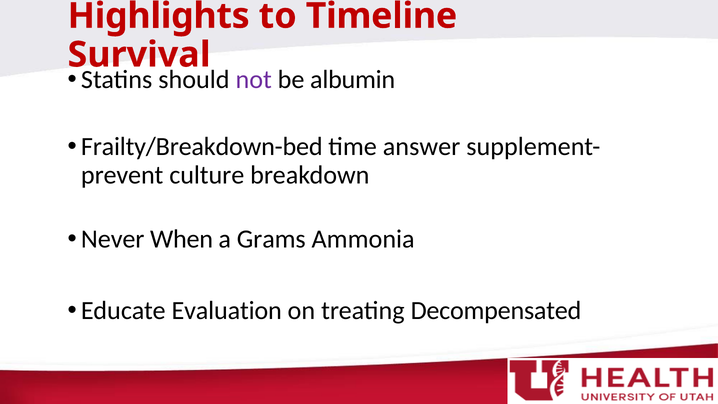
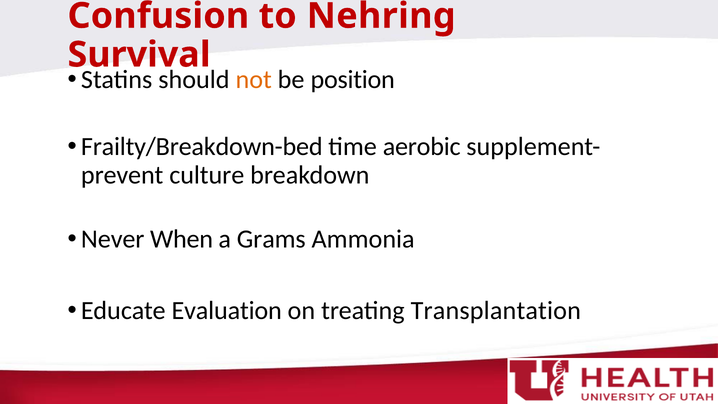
Highlights: Highlights -> Confusion (158, 16)
Timeline: Timeline -> Nehring (381, 16)
not colour: purple -> orange (254, 79)
albumin: albumin -> position (353, 79)
answer: answer -> aerobic (422, 147)
Decompensated: Decompensated -> Transplantation (496, 310)
